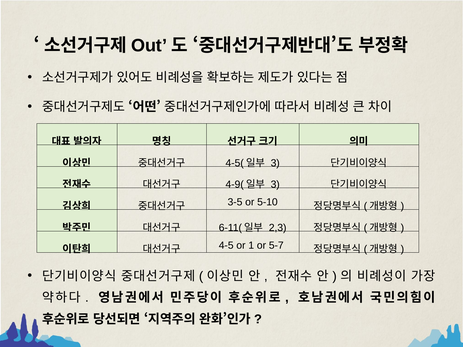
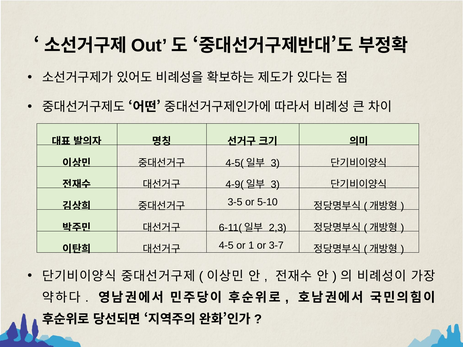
5-7: 5-7 -> 3-7 (276, 245)
